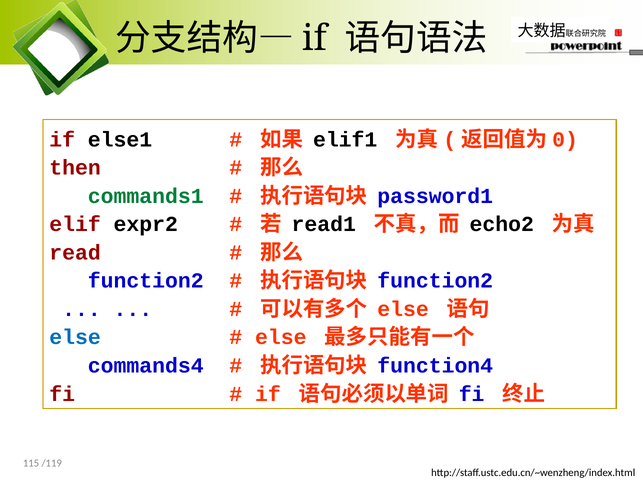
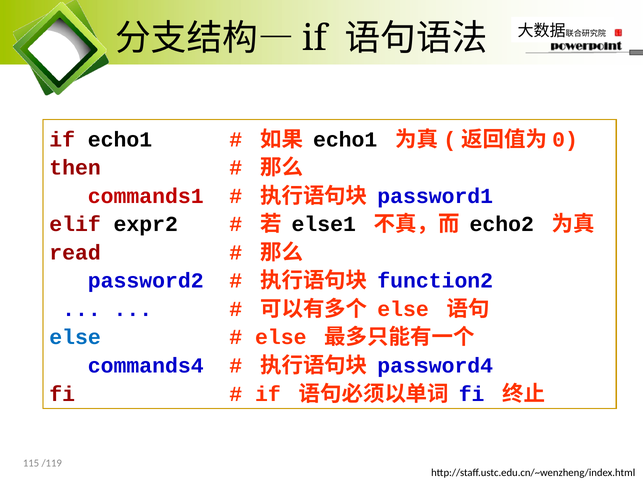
if else1: else1 -> echo1 (120, 140)
elif1: elif1 -> echo1 (345, 140)
commands1 colour: green -> red (146, 196)
read1: read1 -> else1 (324, 224)
function2: function2 -> password2 (146, 281)
function4: function4 -> password4 (435, 366)
